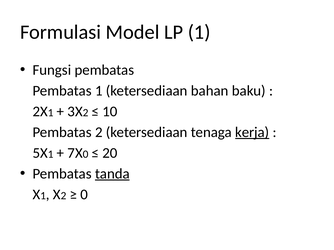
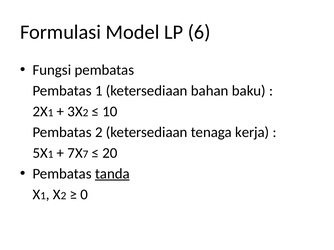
LP 1: 1 -> 6 (199, 32)
kerja underline: present -> none (252, 132)
0: 0 -> 7 (86, 154)
